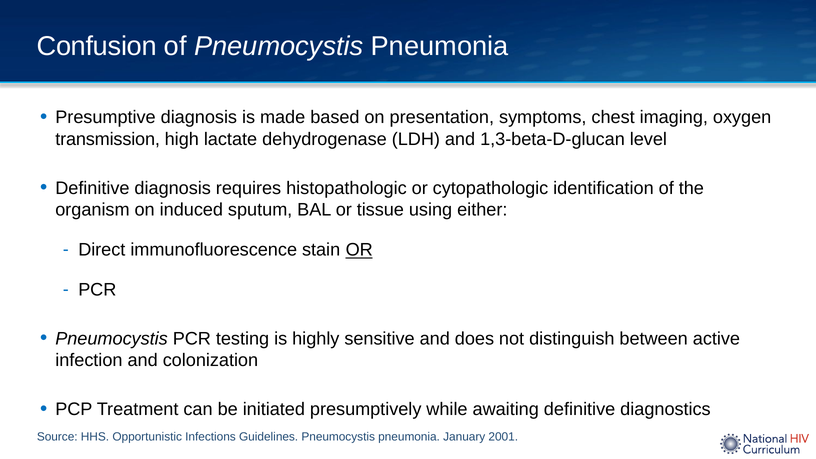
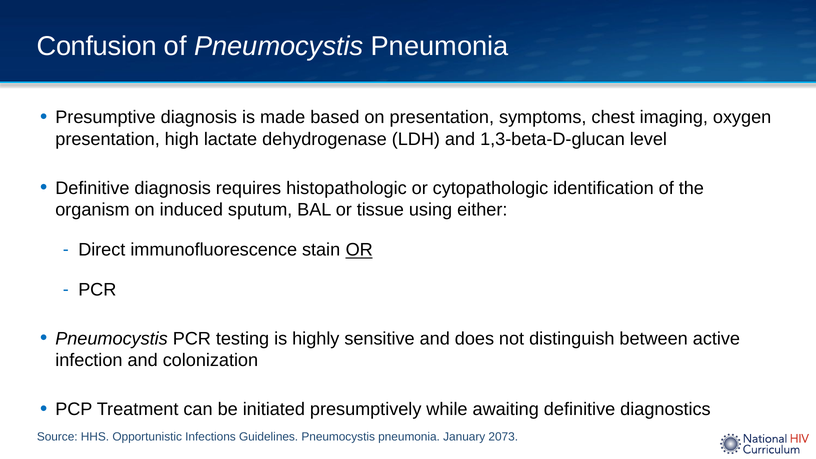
transmission: transmission -> presentation (108, 139)
2001: 2001 -> 2073 (503, 437)
